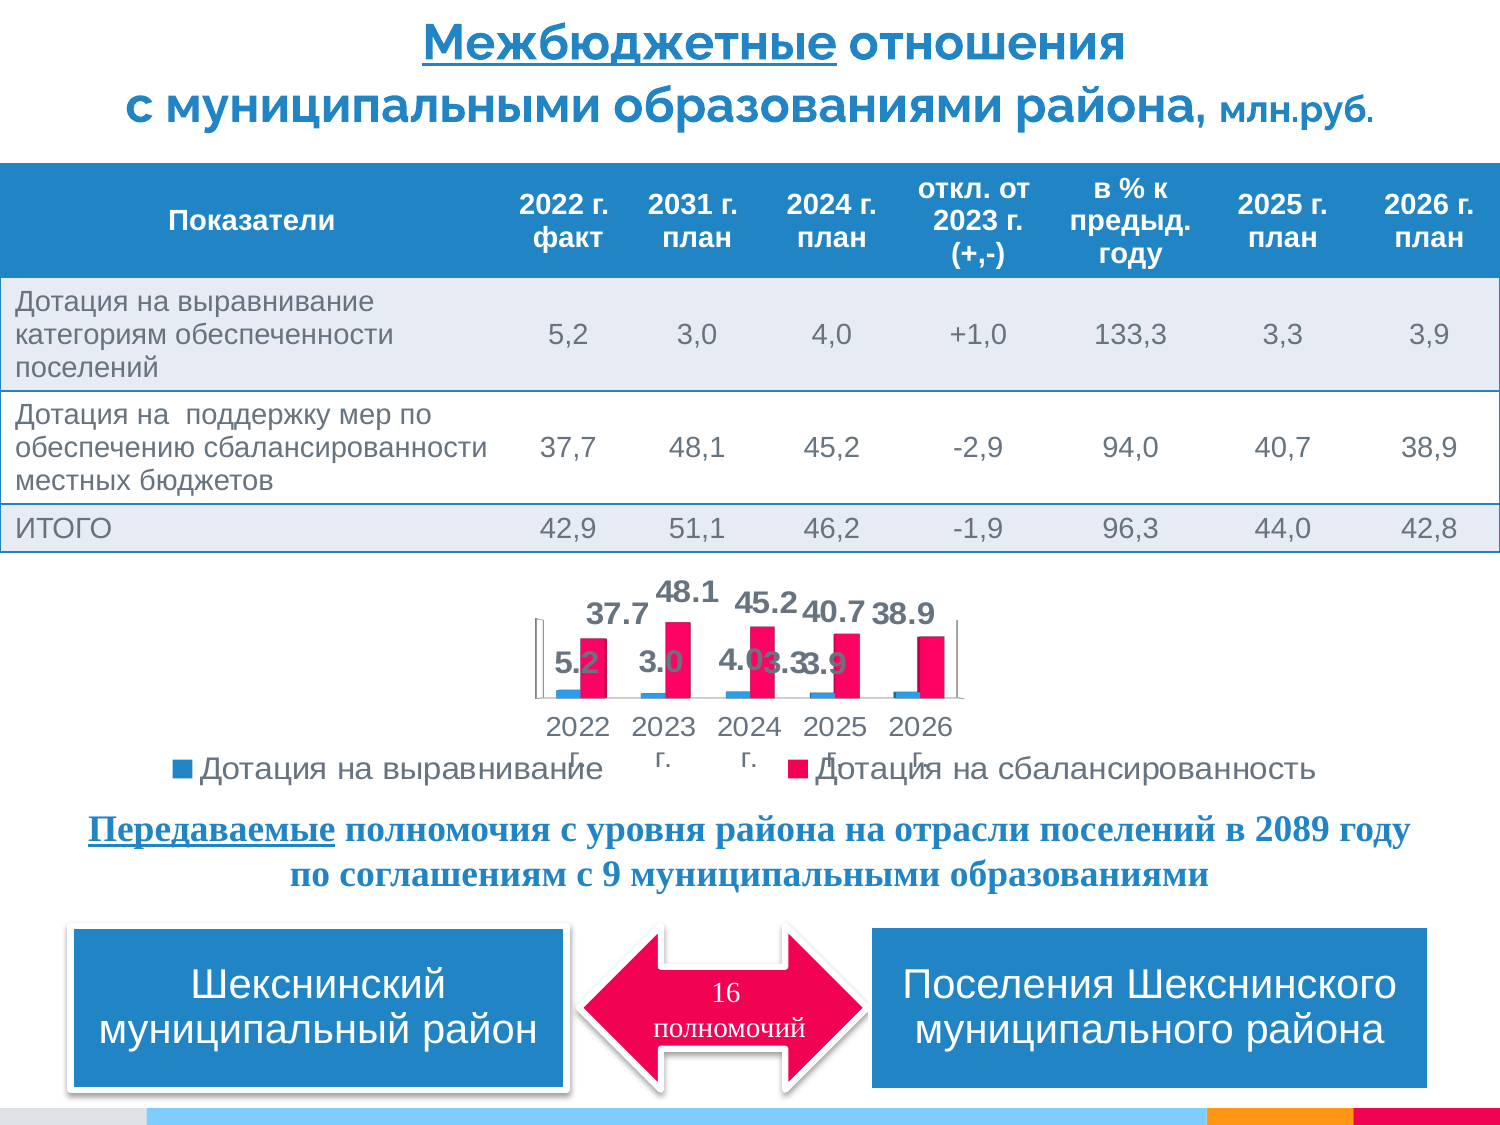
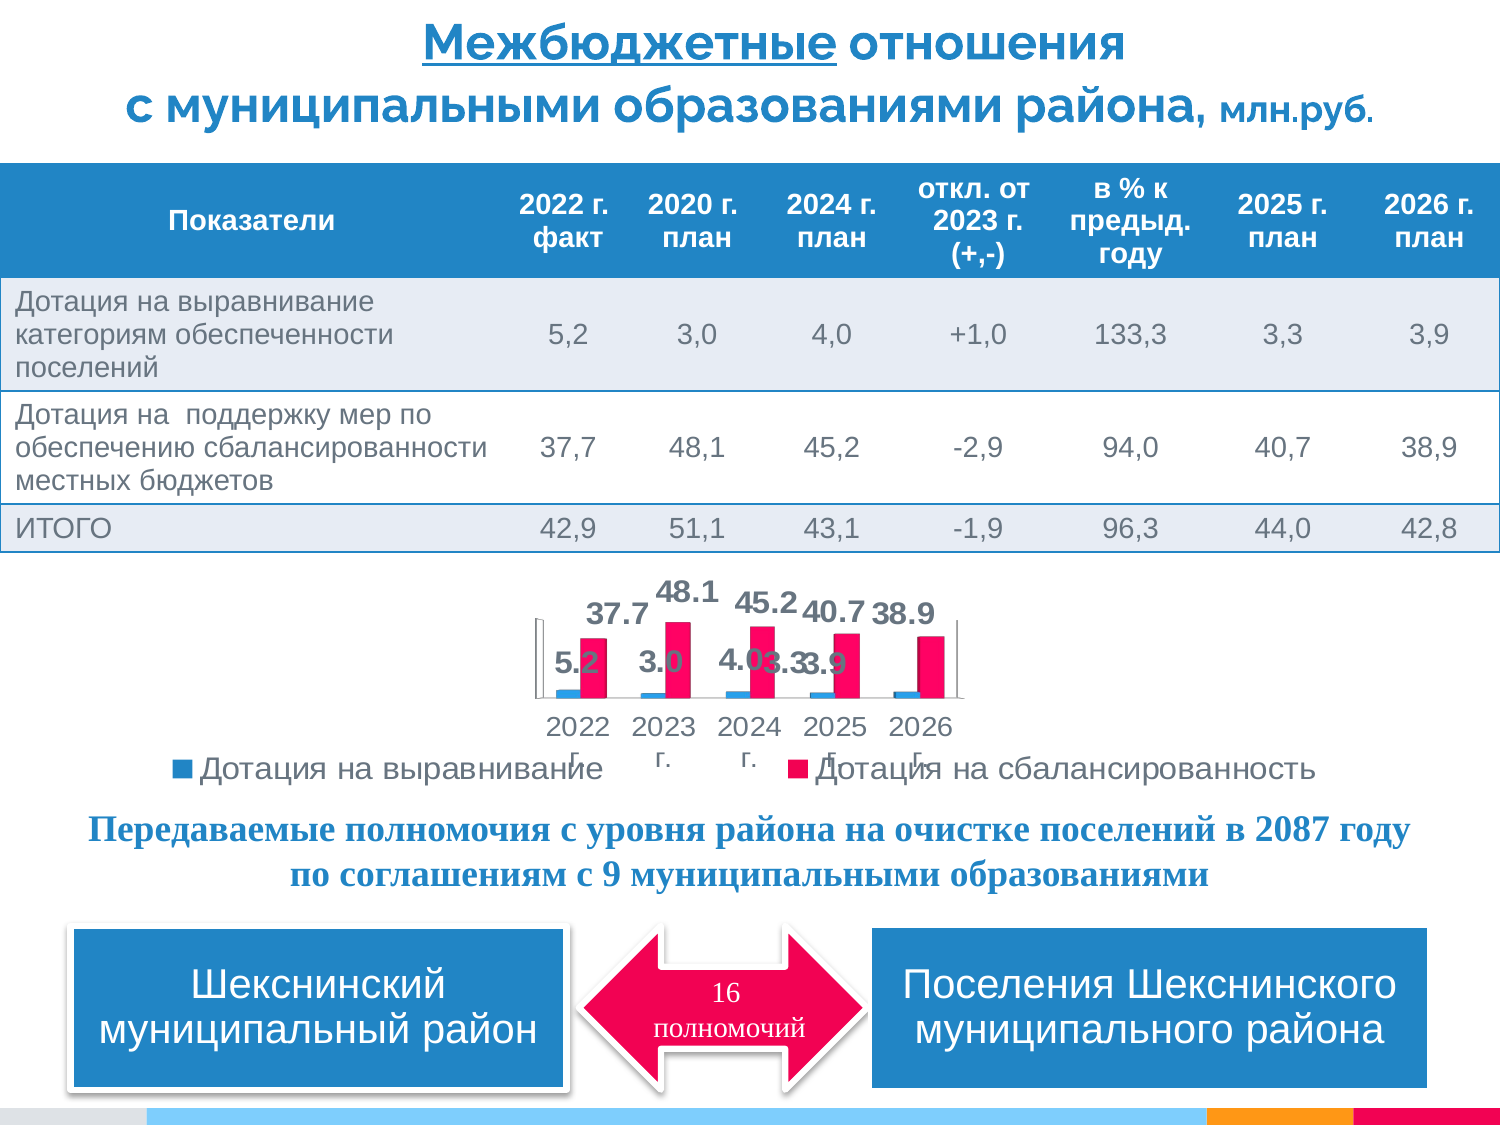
2031: 2031 -> 2020 (680, 205)
46,2: 46,2 -> 43,1 (832, 529)
Передаваемые underline: present -> none (212, 829)
отрасли: отрасли -> очистке (962, 829)
2089: 2089 -> 2087 (1292, 829)
